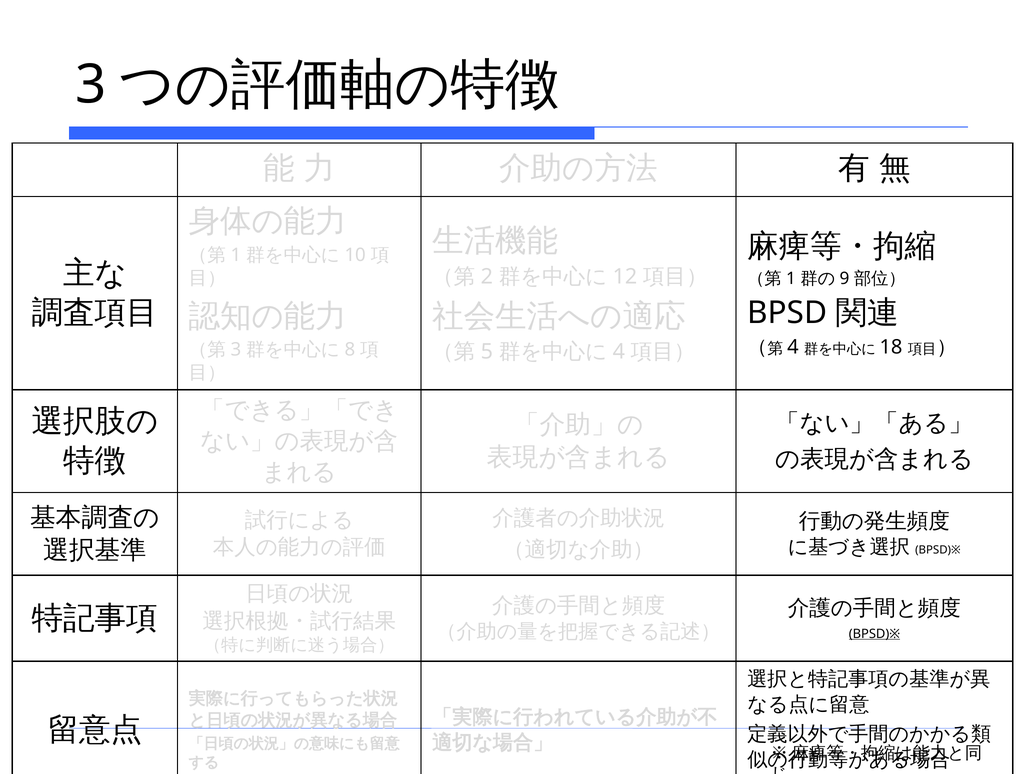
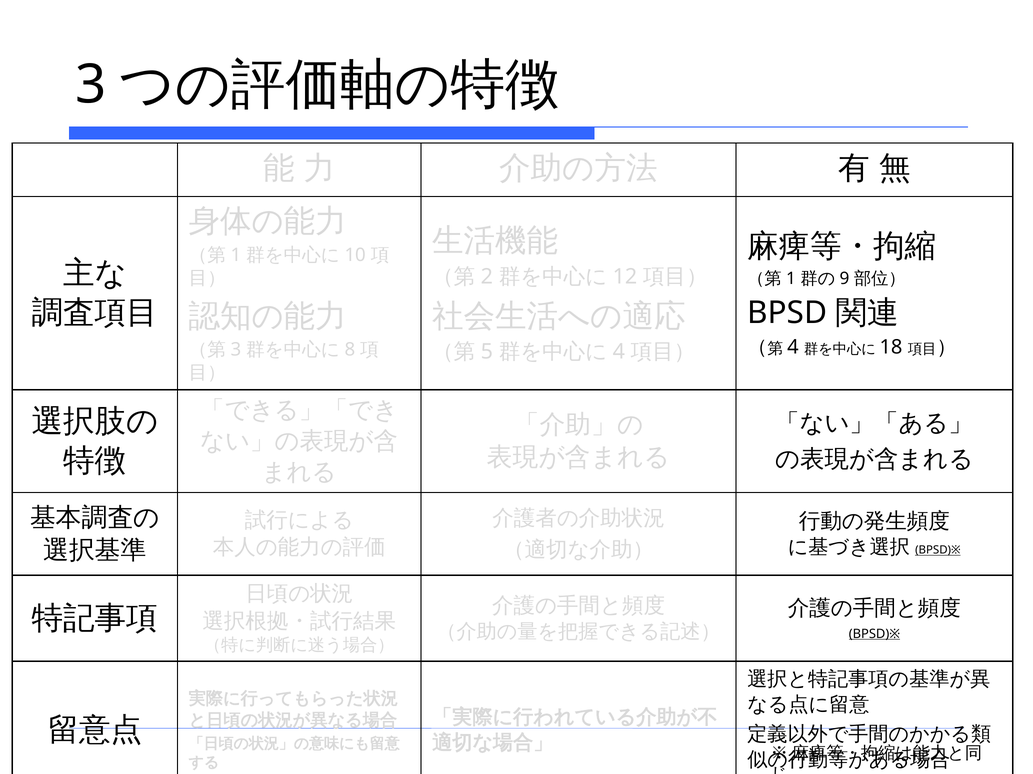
BPSD)※ underline: none -> present (938, 551)
